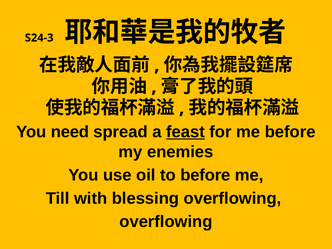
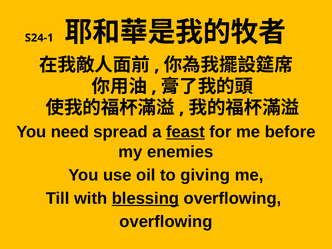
S24-3: S24-3 -> S24-1 (39, 38)
to before: before -> giving (205, 175)
blessing underline: none -> present (145, 198)
